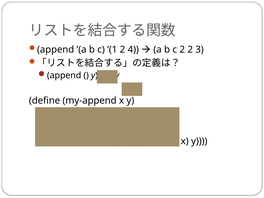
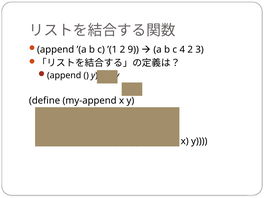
4: 4 -> 9 (133, 49)
c 2: 2 -> 4 (182, 49)
